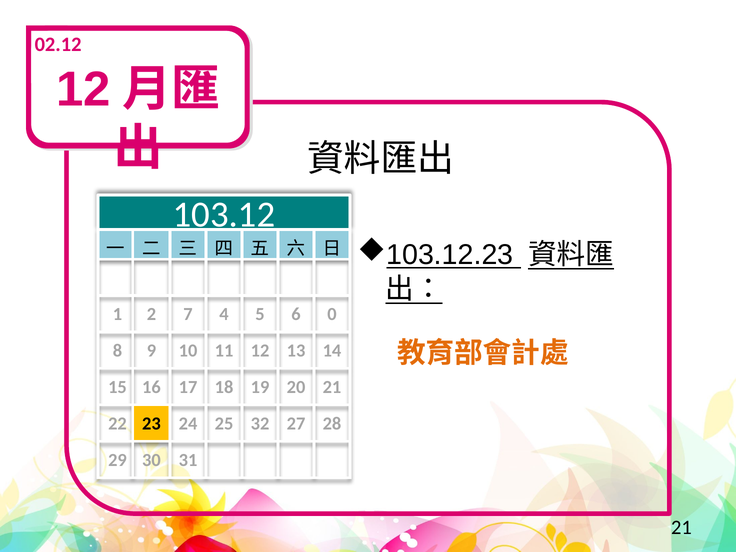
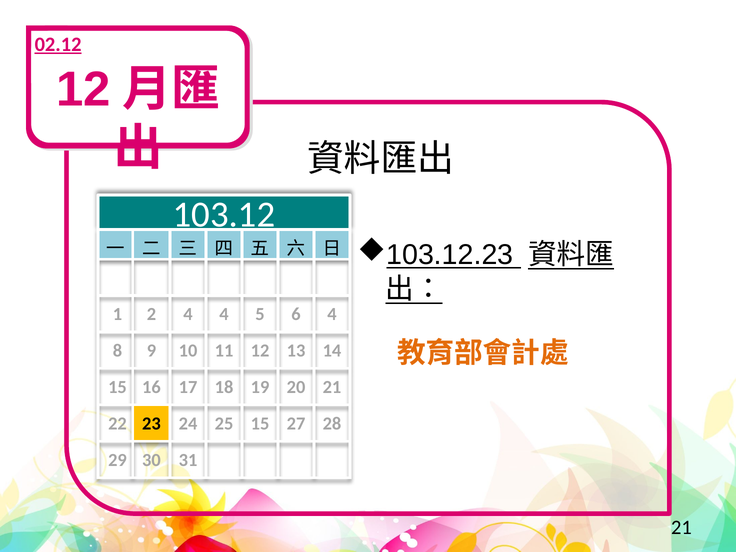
02.12 underline: none -> present (58, 44)
2 7: 7 -> 4 (188, 314)
6 0: 0 -> 4 (332, 314)
25 32: 32 -> 15 (260, 424)
